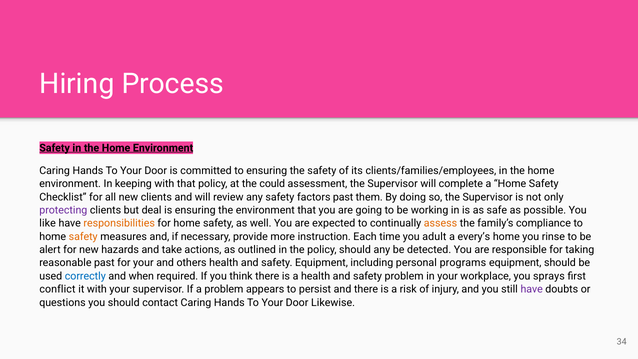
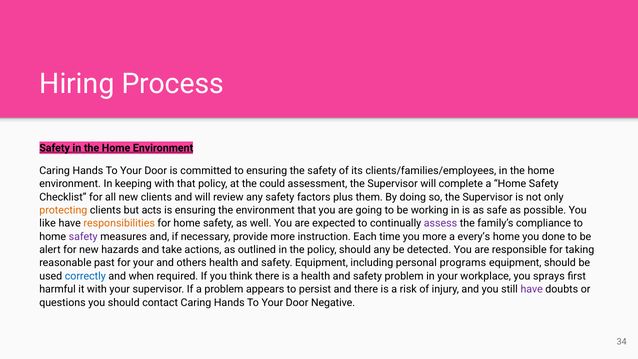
factors past: past -> plus (343, 197)
protecting colour: purple -> orange (63, 210)
deal: deal -> acts (152, 210)
assess colour: orange -> purple (440, 223)
safety colour: orange -> purple (83, 236)
you adult: adult -> more (434, 236)
rinse: rinse -> done (553, 236)
conflict: conflict -> harmful (58, 289)
Likewise: Likewise -> Negative (333, 302)
